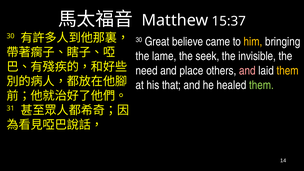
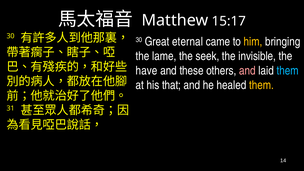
15:37: 15:37 -> 15:17 (229, 21)
believe: believe -> eternal (188, 42)
need: need -> have (147, 71)
place: place -> these (192, 71)
them colour: yellow -> light blue (288, 71)
them colour: light green -> yellow (261, 85)
